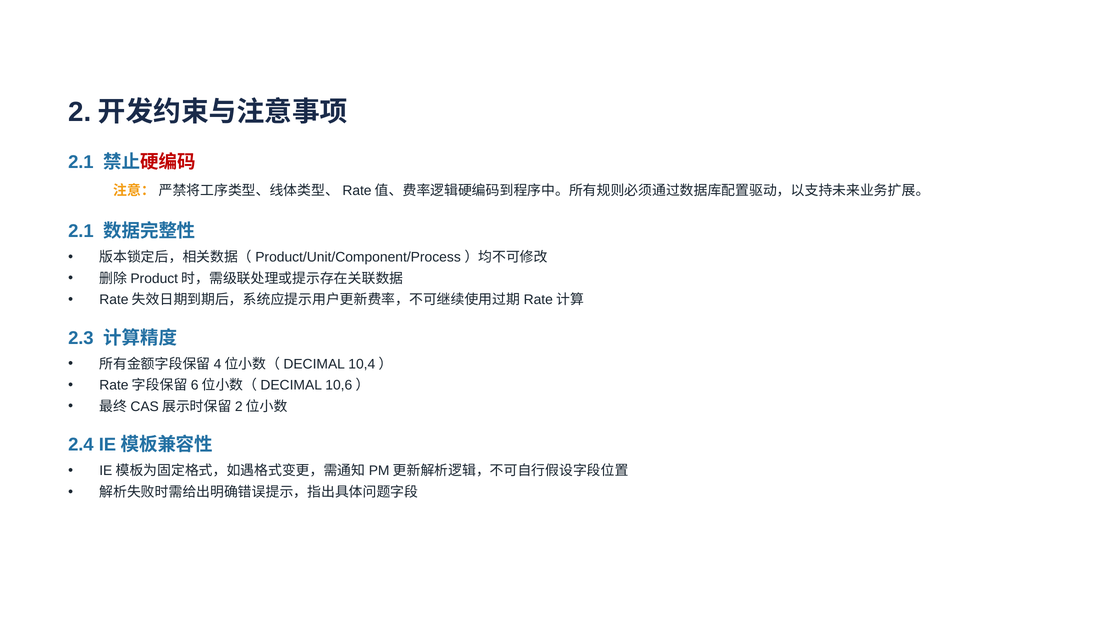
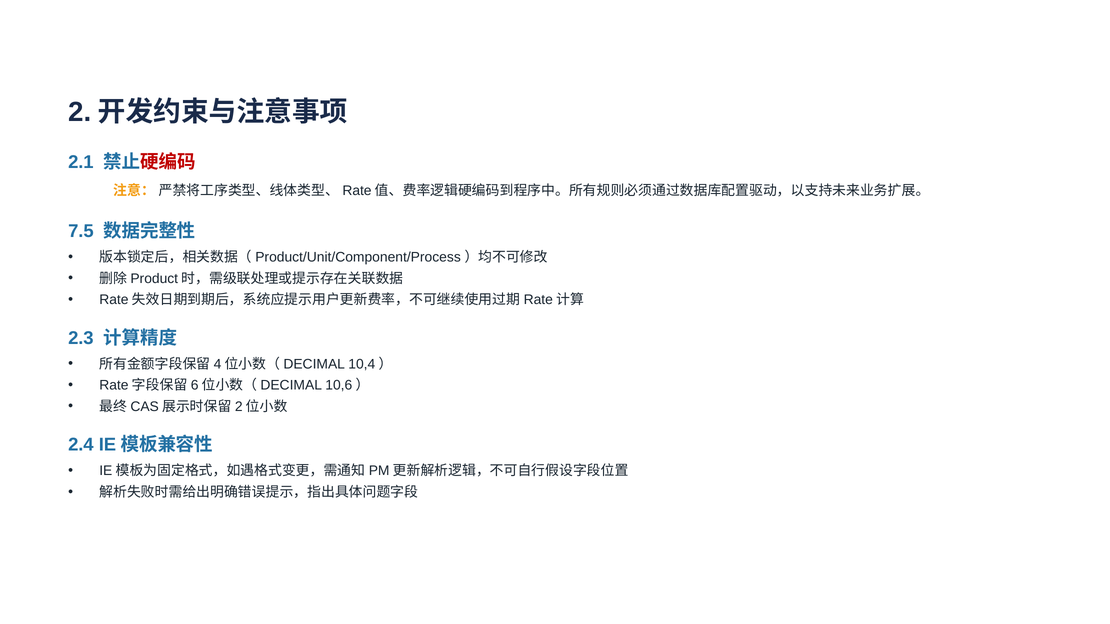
2.1: 2.1 -> 7.5 (81, 231)
